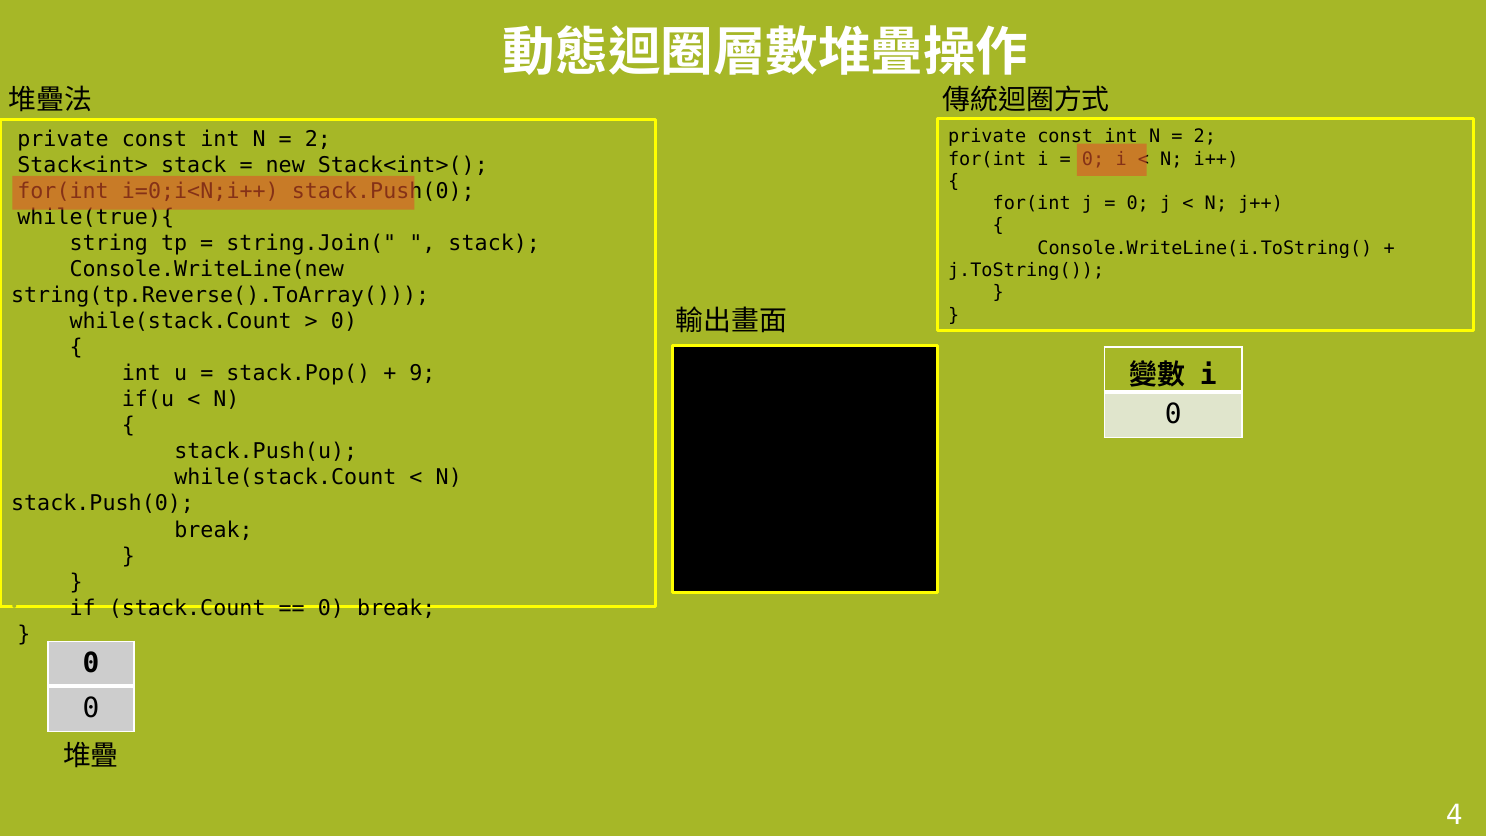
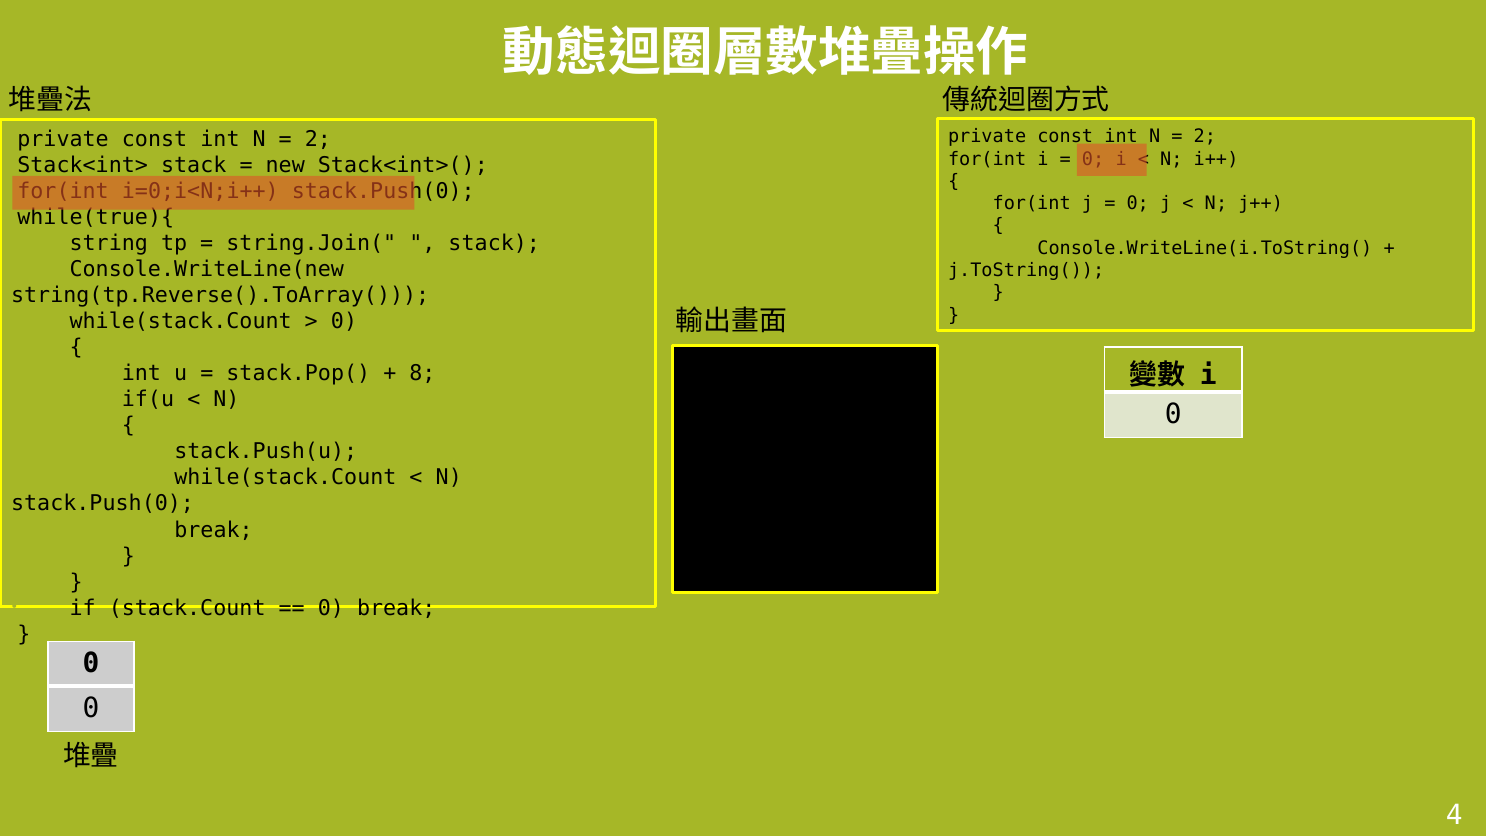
9: 9 -> 8 (422, 374)
